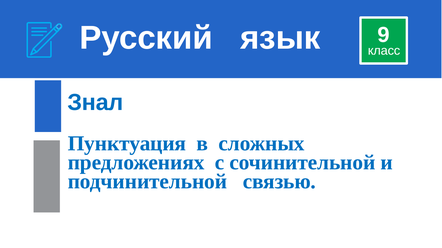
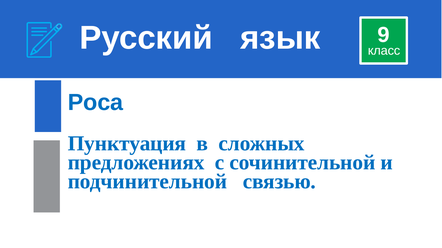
Знал: Знал -> Роса (96, 103)
